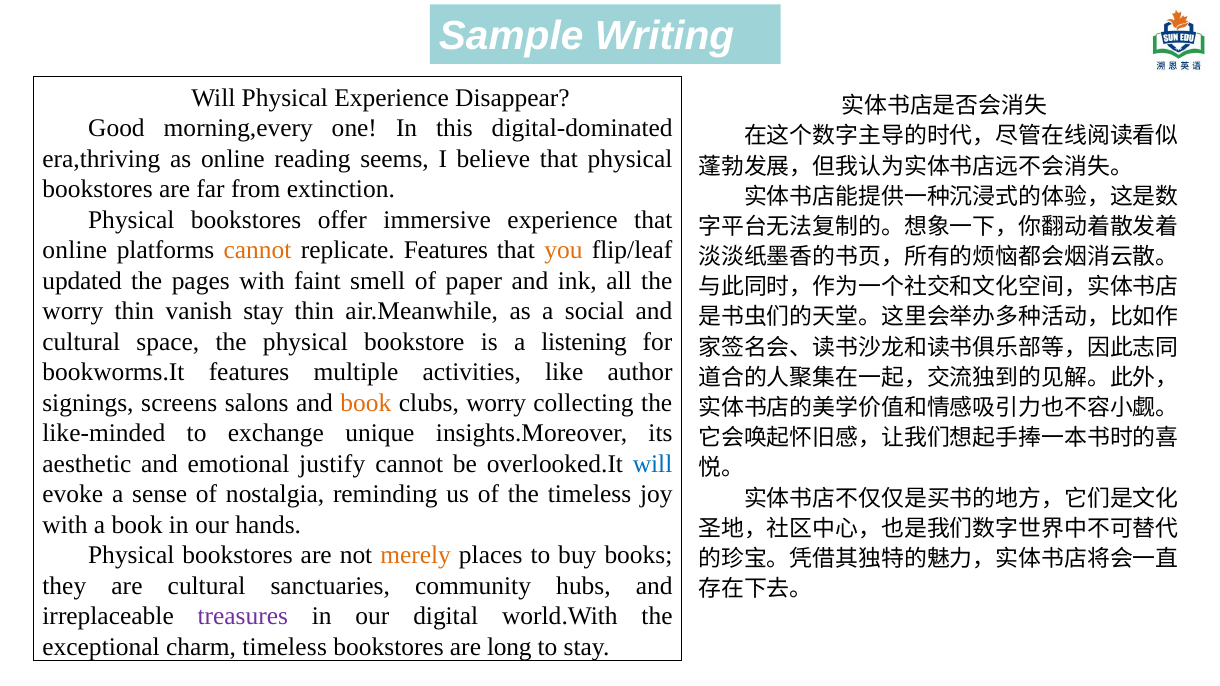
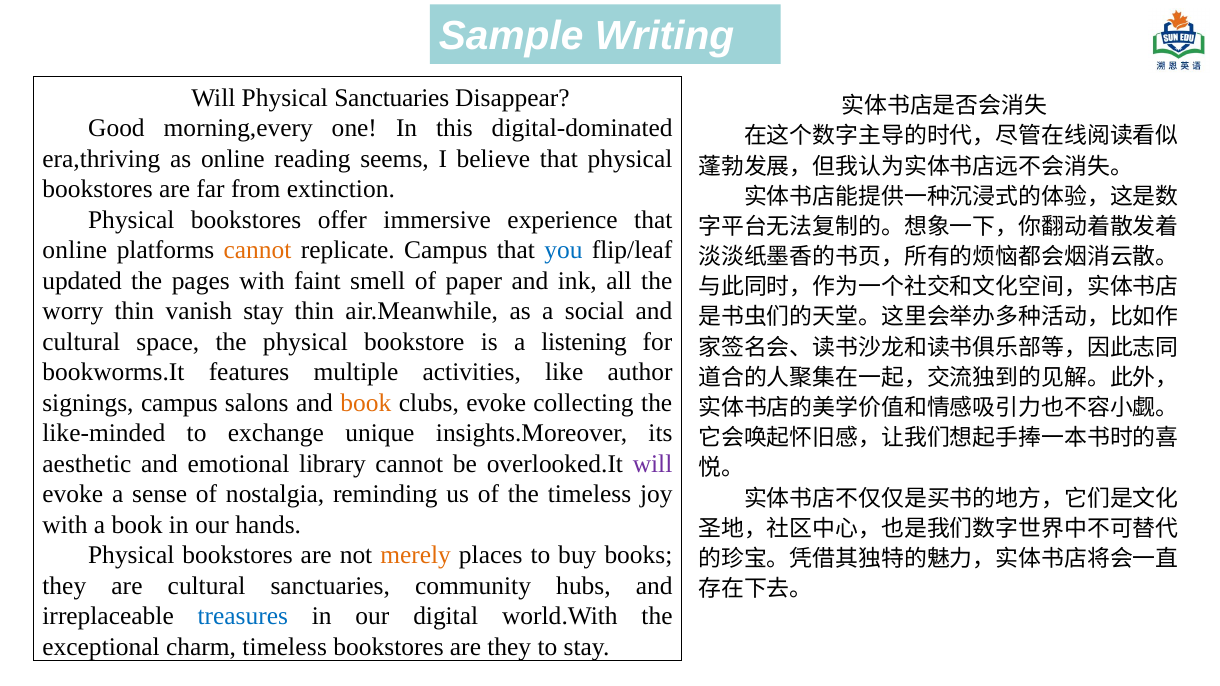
Physical Experience: Experience -> Sanctuaries (392, 98)
replicate Features: Features -> Campus (446, 251)
you colour: orange -> blue (563, 251)
signings screens: screens -> campus (179, 403)
clubs worry: worry -> evoke (496, 403)
justify: justify -> library (332, 464)
will colour: blue -> purple (653, 464)
treasures colour: purple -> blue (243, 617)
are long: long -> they (509, 647)
